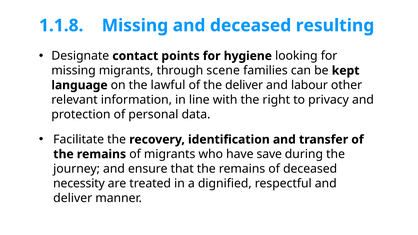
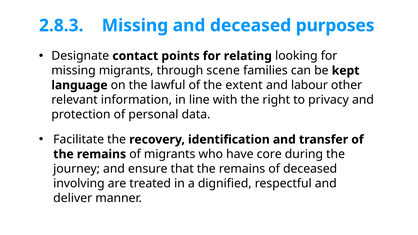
1.1.8: 1.1.8 -> 2.8.3 (61, 26)
resulting: resulting -> purposes (335, 26)
hygiene: hygiene -> relating (248, 56)
the deliver: deliver -> extent (244, 85)
save: save -> core (269, 154)
necessity: necessity -> involving (79, 184)
